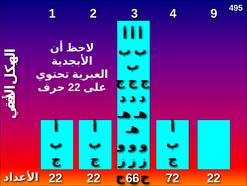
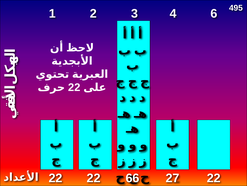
9: 9 -> 6 (214, 14)
72: 72 -> 27 (173, 177)
